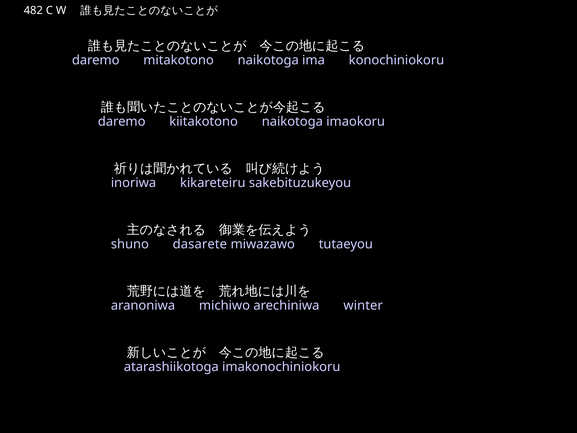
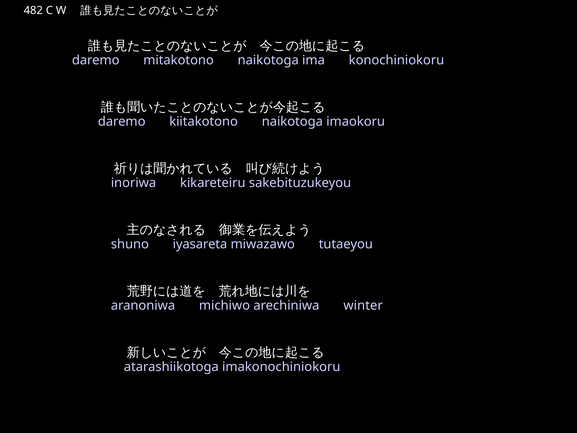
dasarete: dasarete -> iyasareta (200, 244)
